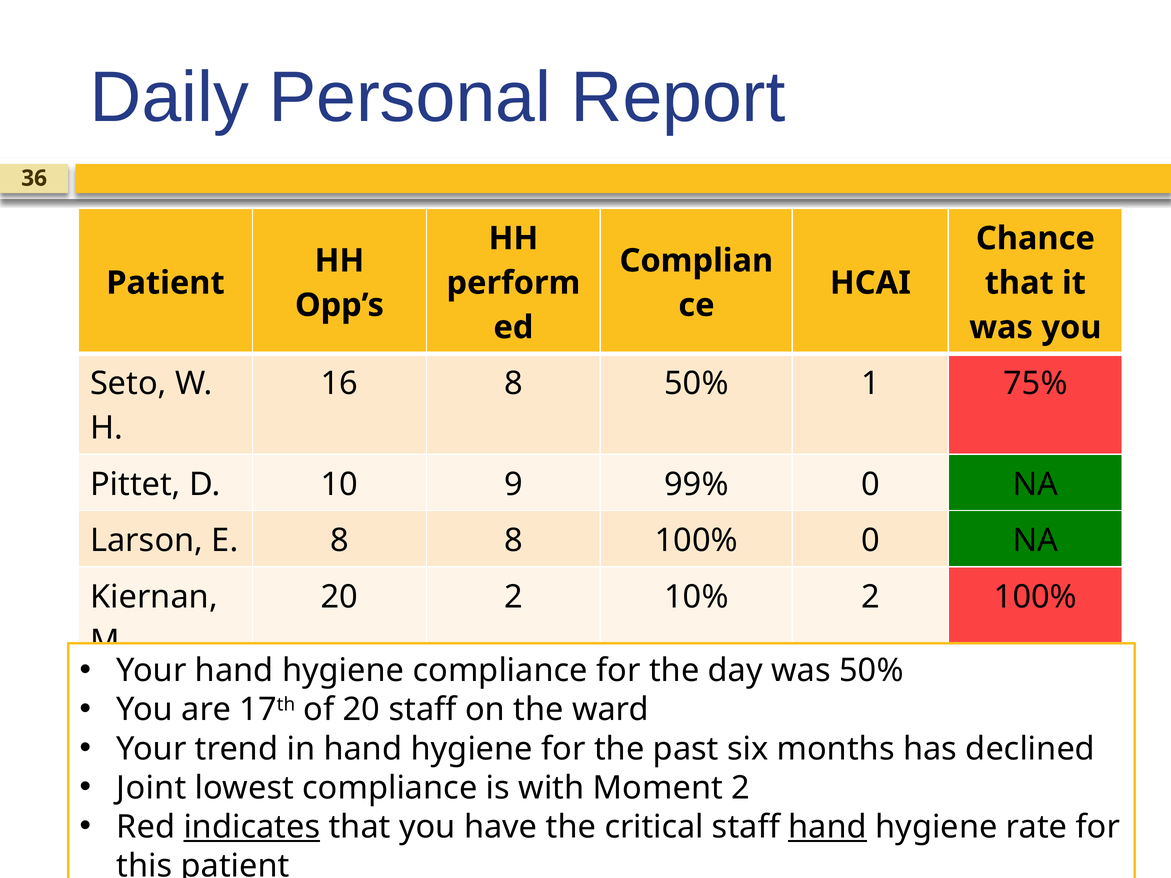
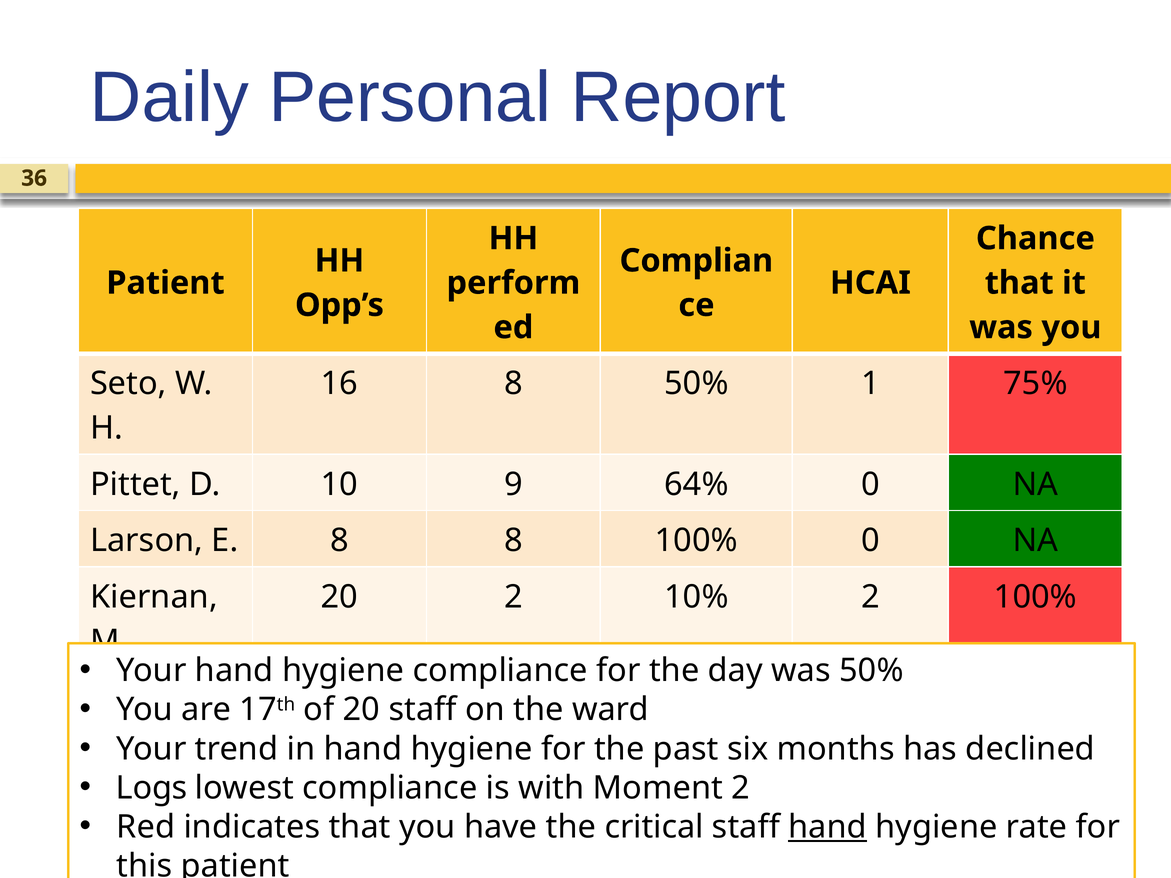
99%: 99% -> 64% (696, 484)
Joint: Joint -> Logs (152, 788)
indicates underline: present -> none (252, 827)
